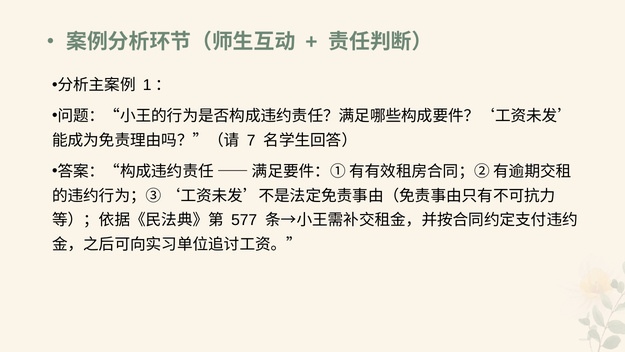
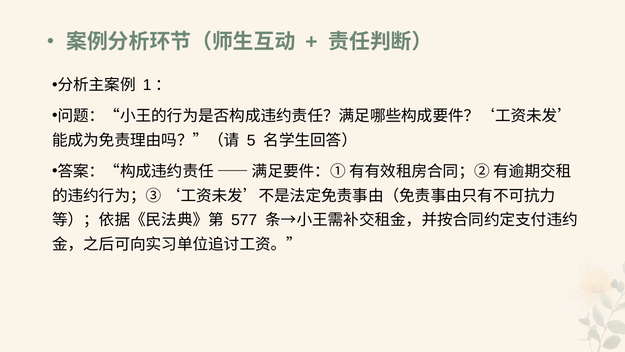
7: 7 -> 5 (251, 140)
